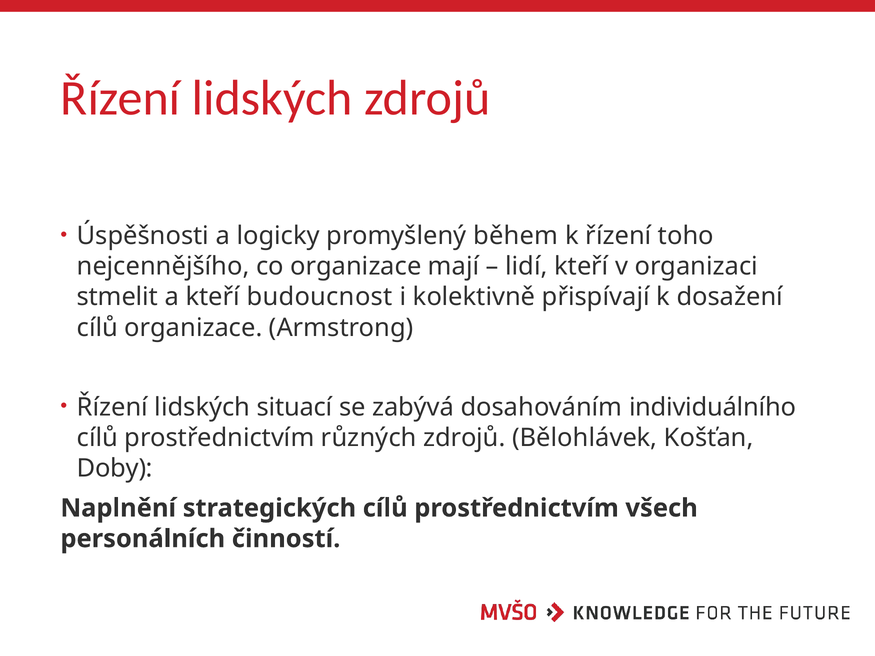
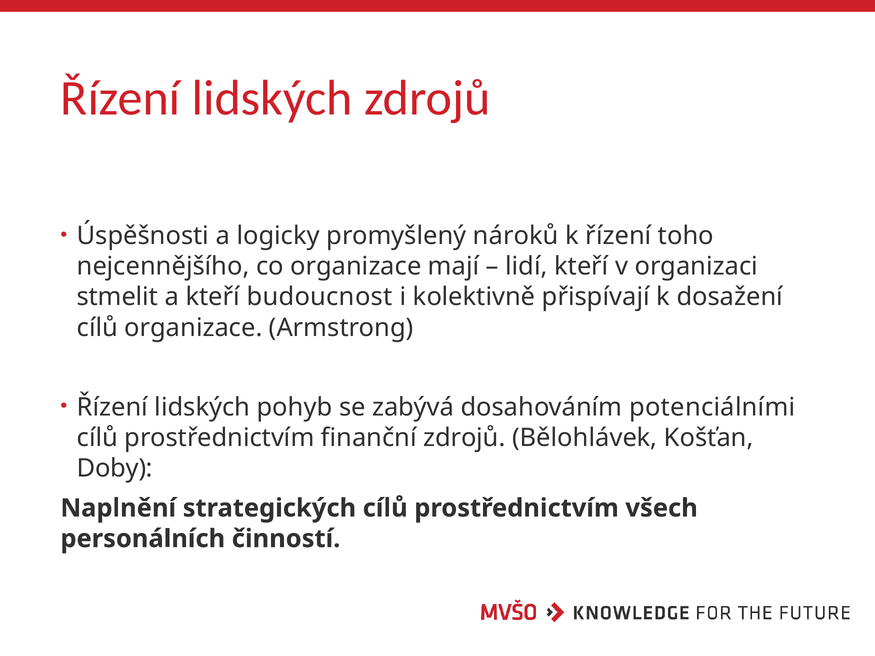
během: během -> nároků (516, 236)
situací: situací -> pohyb (295, 407)
individuálního: individuálního -> potenciálními (712, 407)
různých: různých -> finanční (369, 438)
